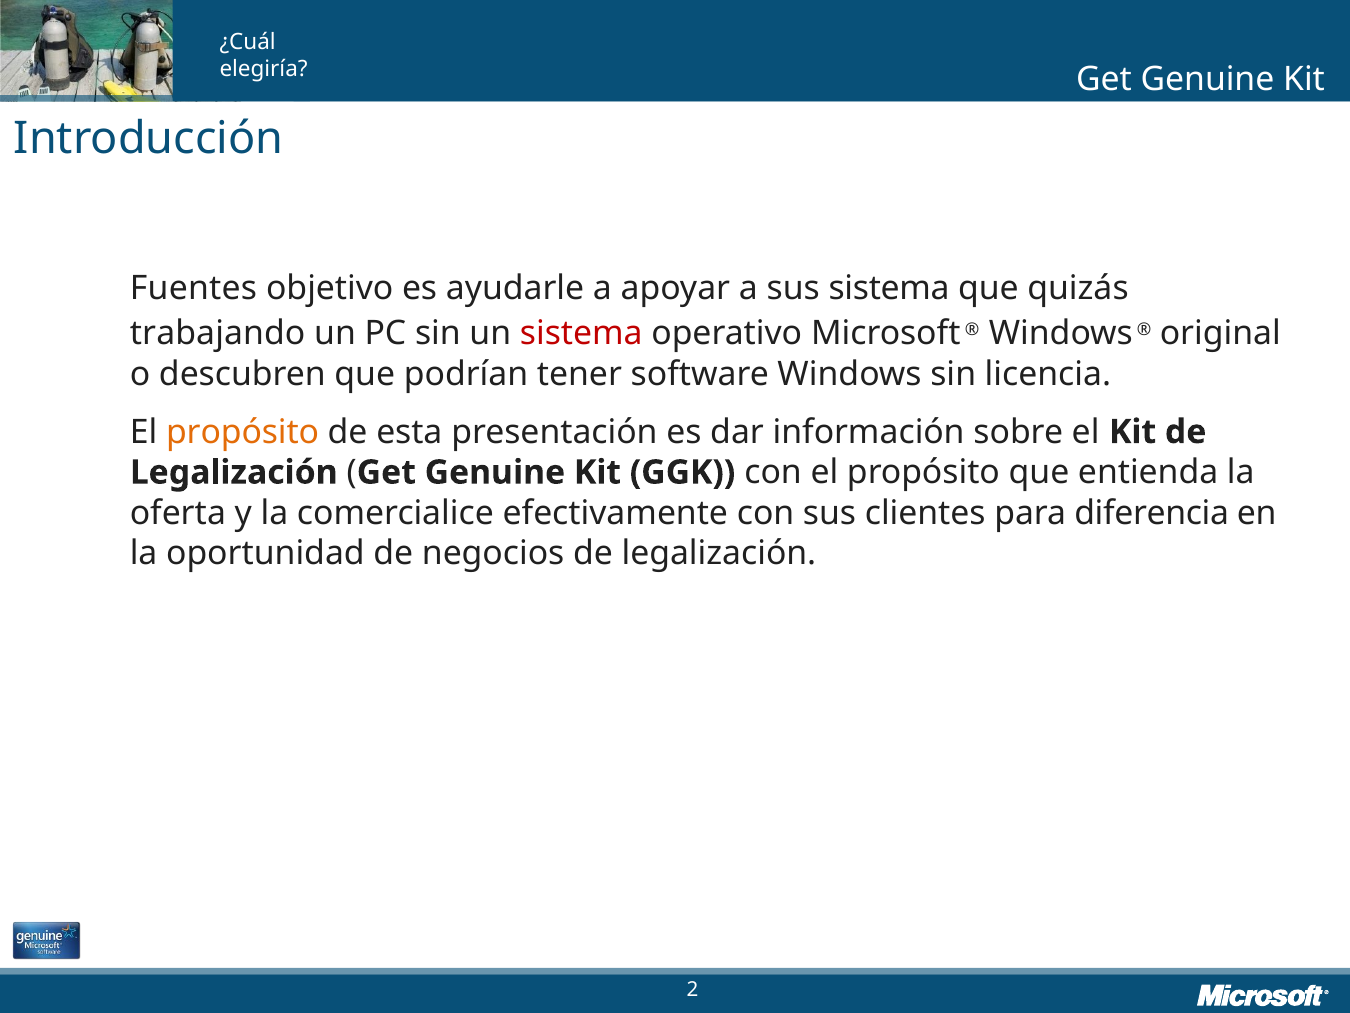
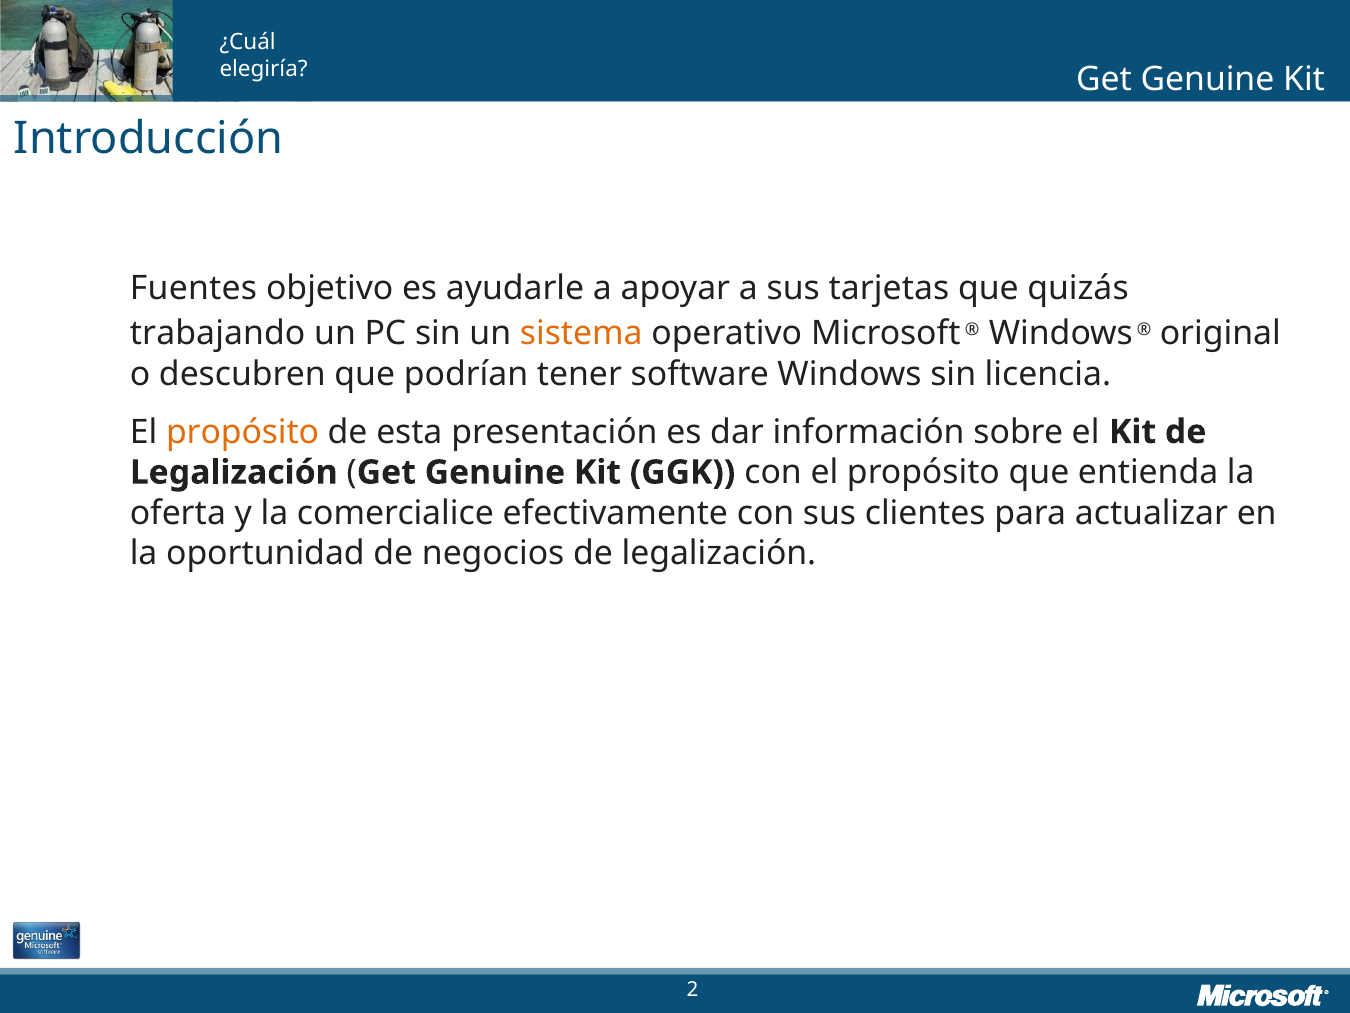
sus sistema: sistema -> tarjetas (889, 288)
sistema colour: red -> orange (581, 333)
diferencia: diferencia -> actualizar (1152, 513)
